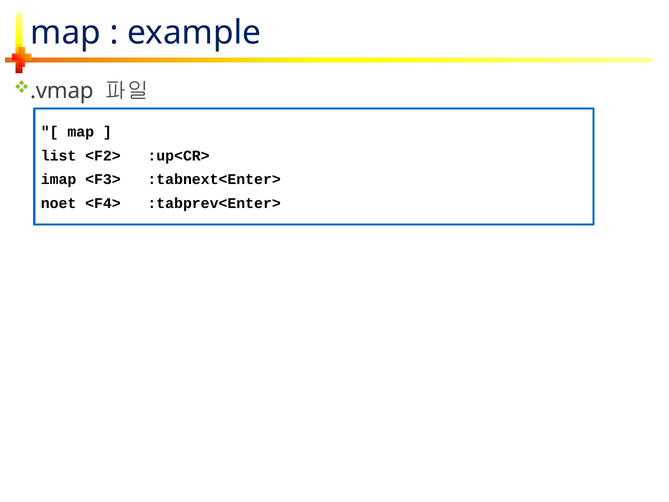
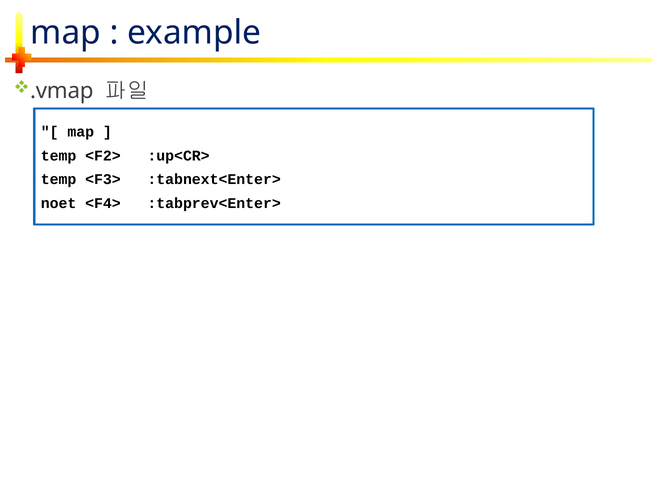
list: list -> temp (59, 156)
imap: imap -> temp (59, 179)
